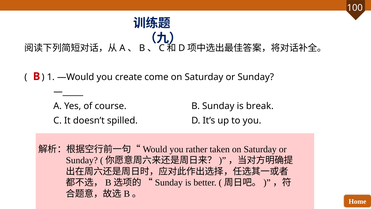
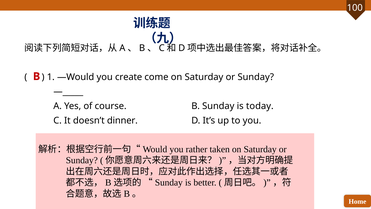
break: break -> today (260, 106)
spilled: spilled -> dinner (122, 120)
